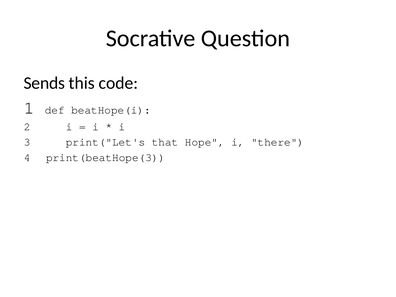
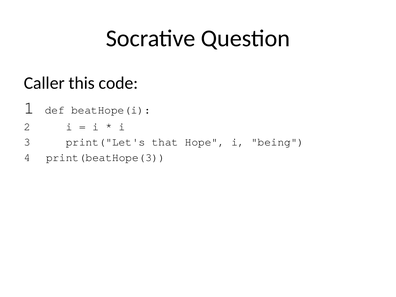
Sends: Sends -> Caller (44, 83)
there: there -> being (278, 142)
